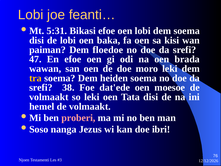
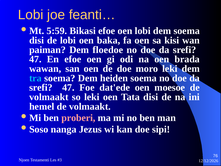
5:31: 5:31 -> 5:59 (57, 31)
tra colour: yellow -> light blue (35, 78)
38: 38 -> 47 (68, 87)
ibri: ibri -> sipi (161, 129)
